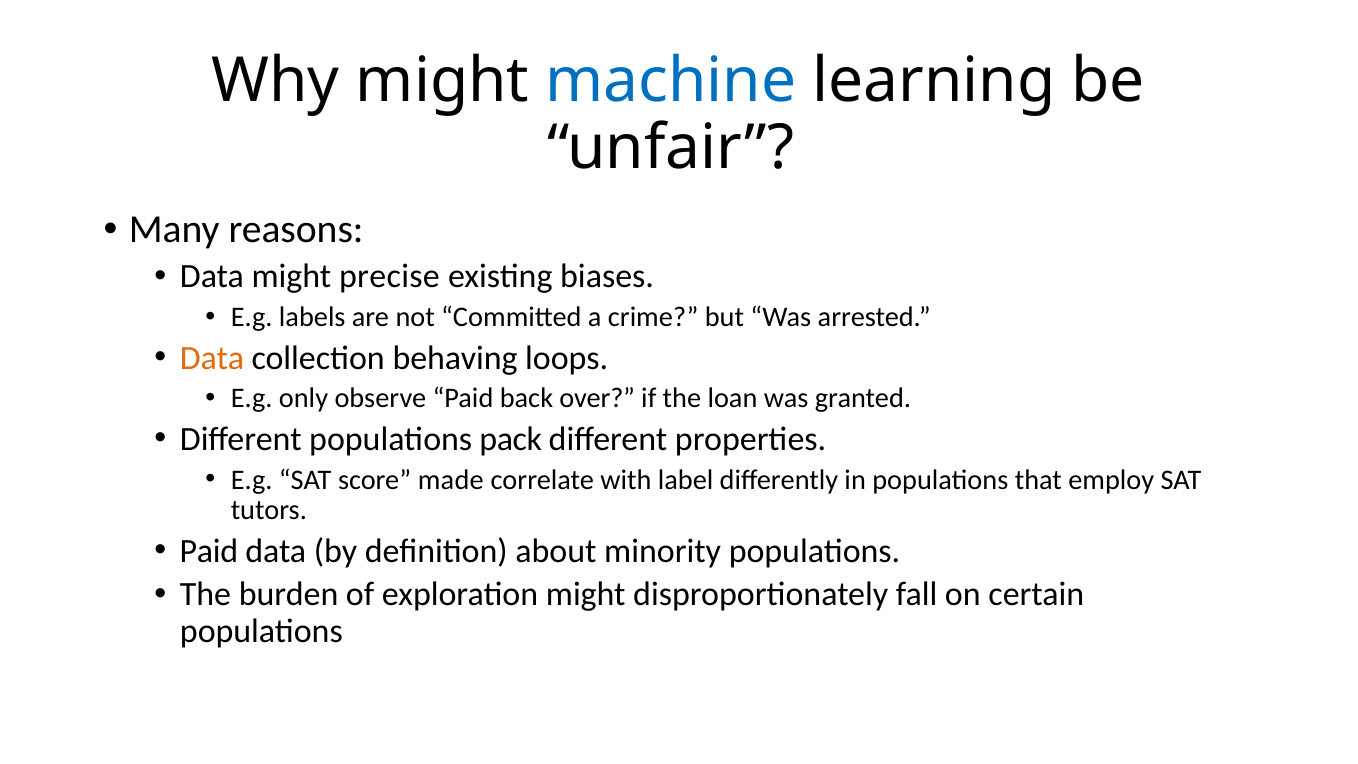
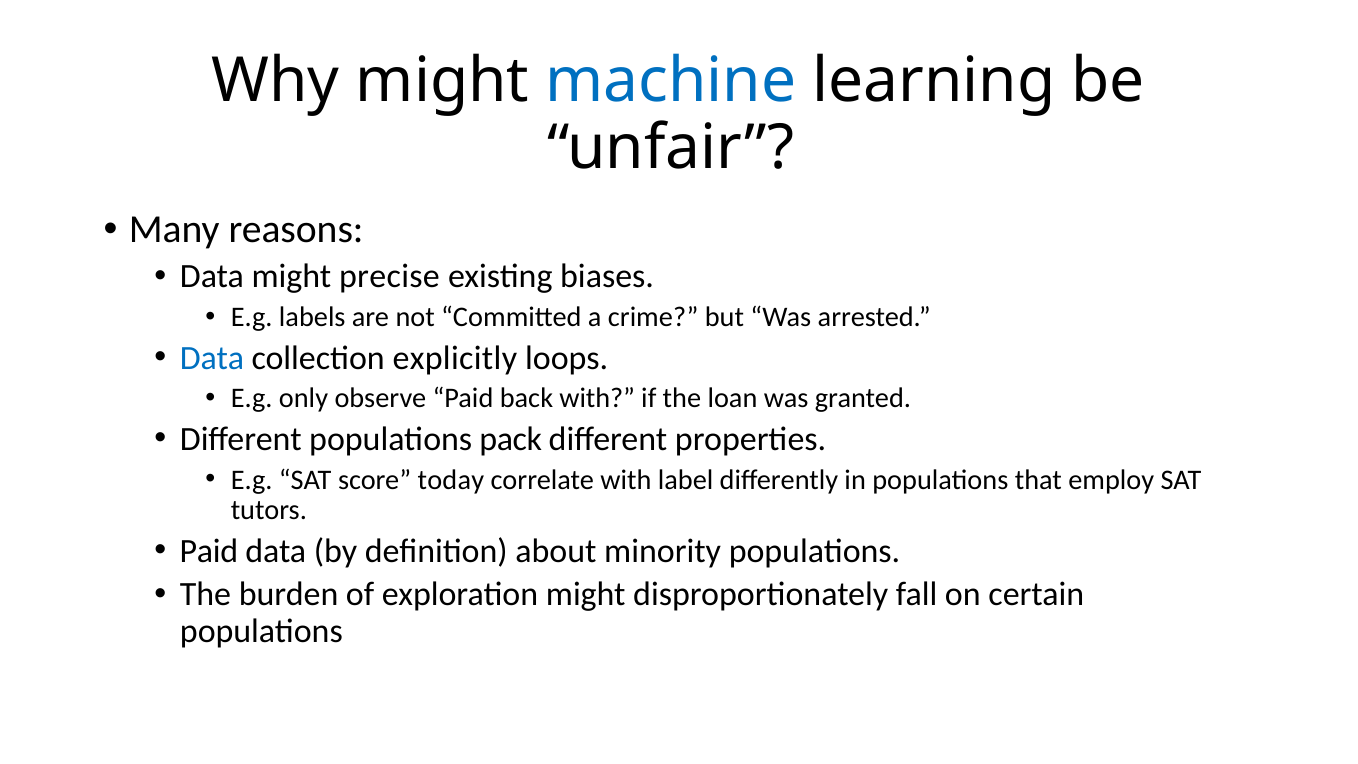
Data colour: orange -> blue (212, 358)
behaving: behaving -> explicitly (455, 358)
back over: over -> with (597, 398)
made: made -> today (451, 480)
